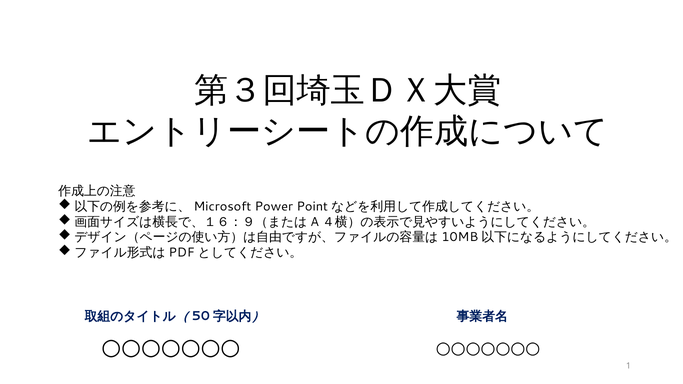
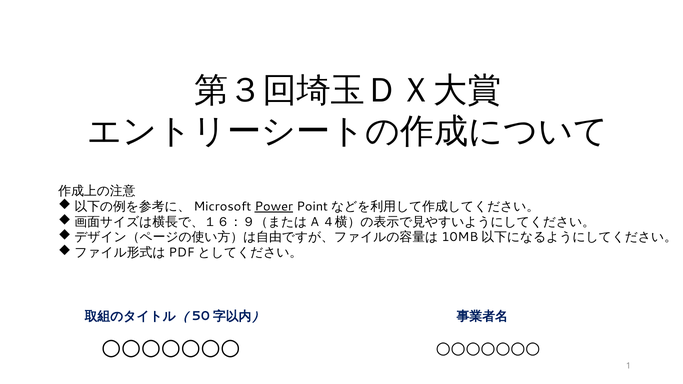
Power underline: none -> present (274, 207)
